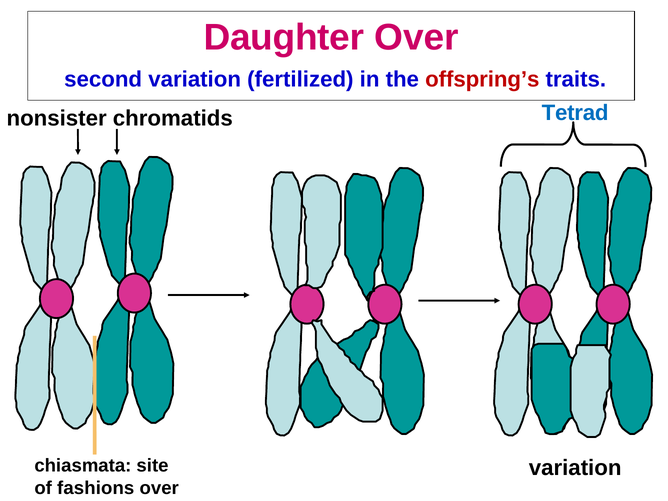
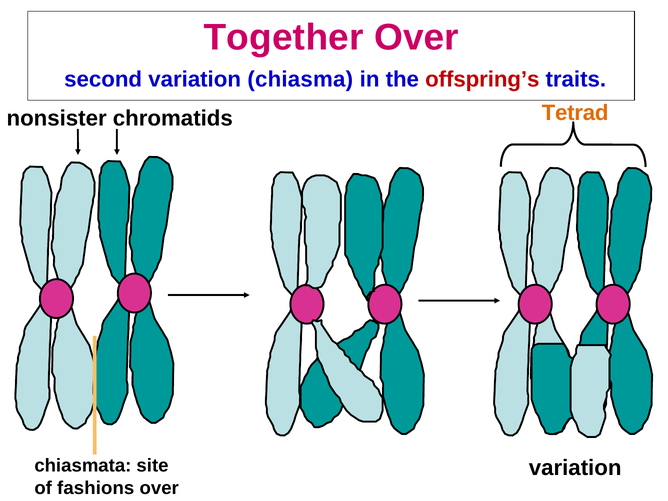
Daughter: Daughter -> Together (284, 38)
fertilized: fertilized -> chiasma (300, 80)
Tetrad colour: blue -> orange (575, 113)
